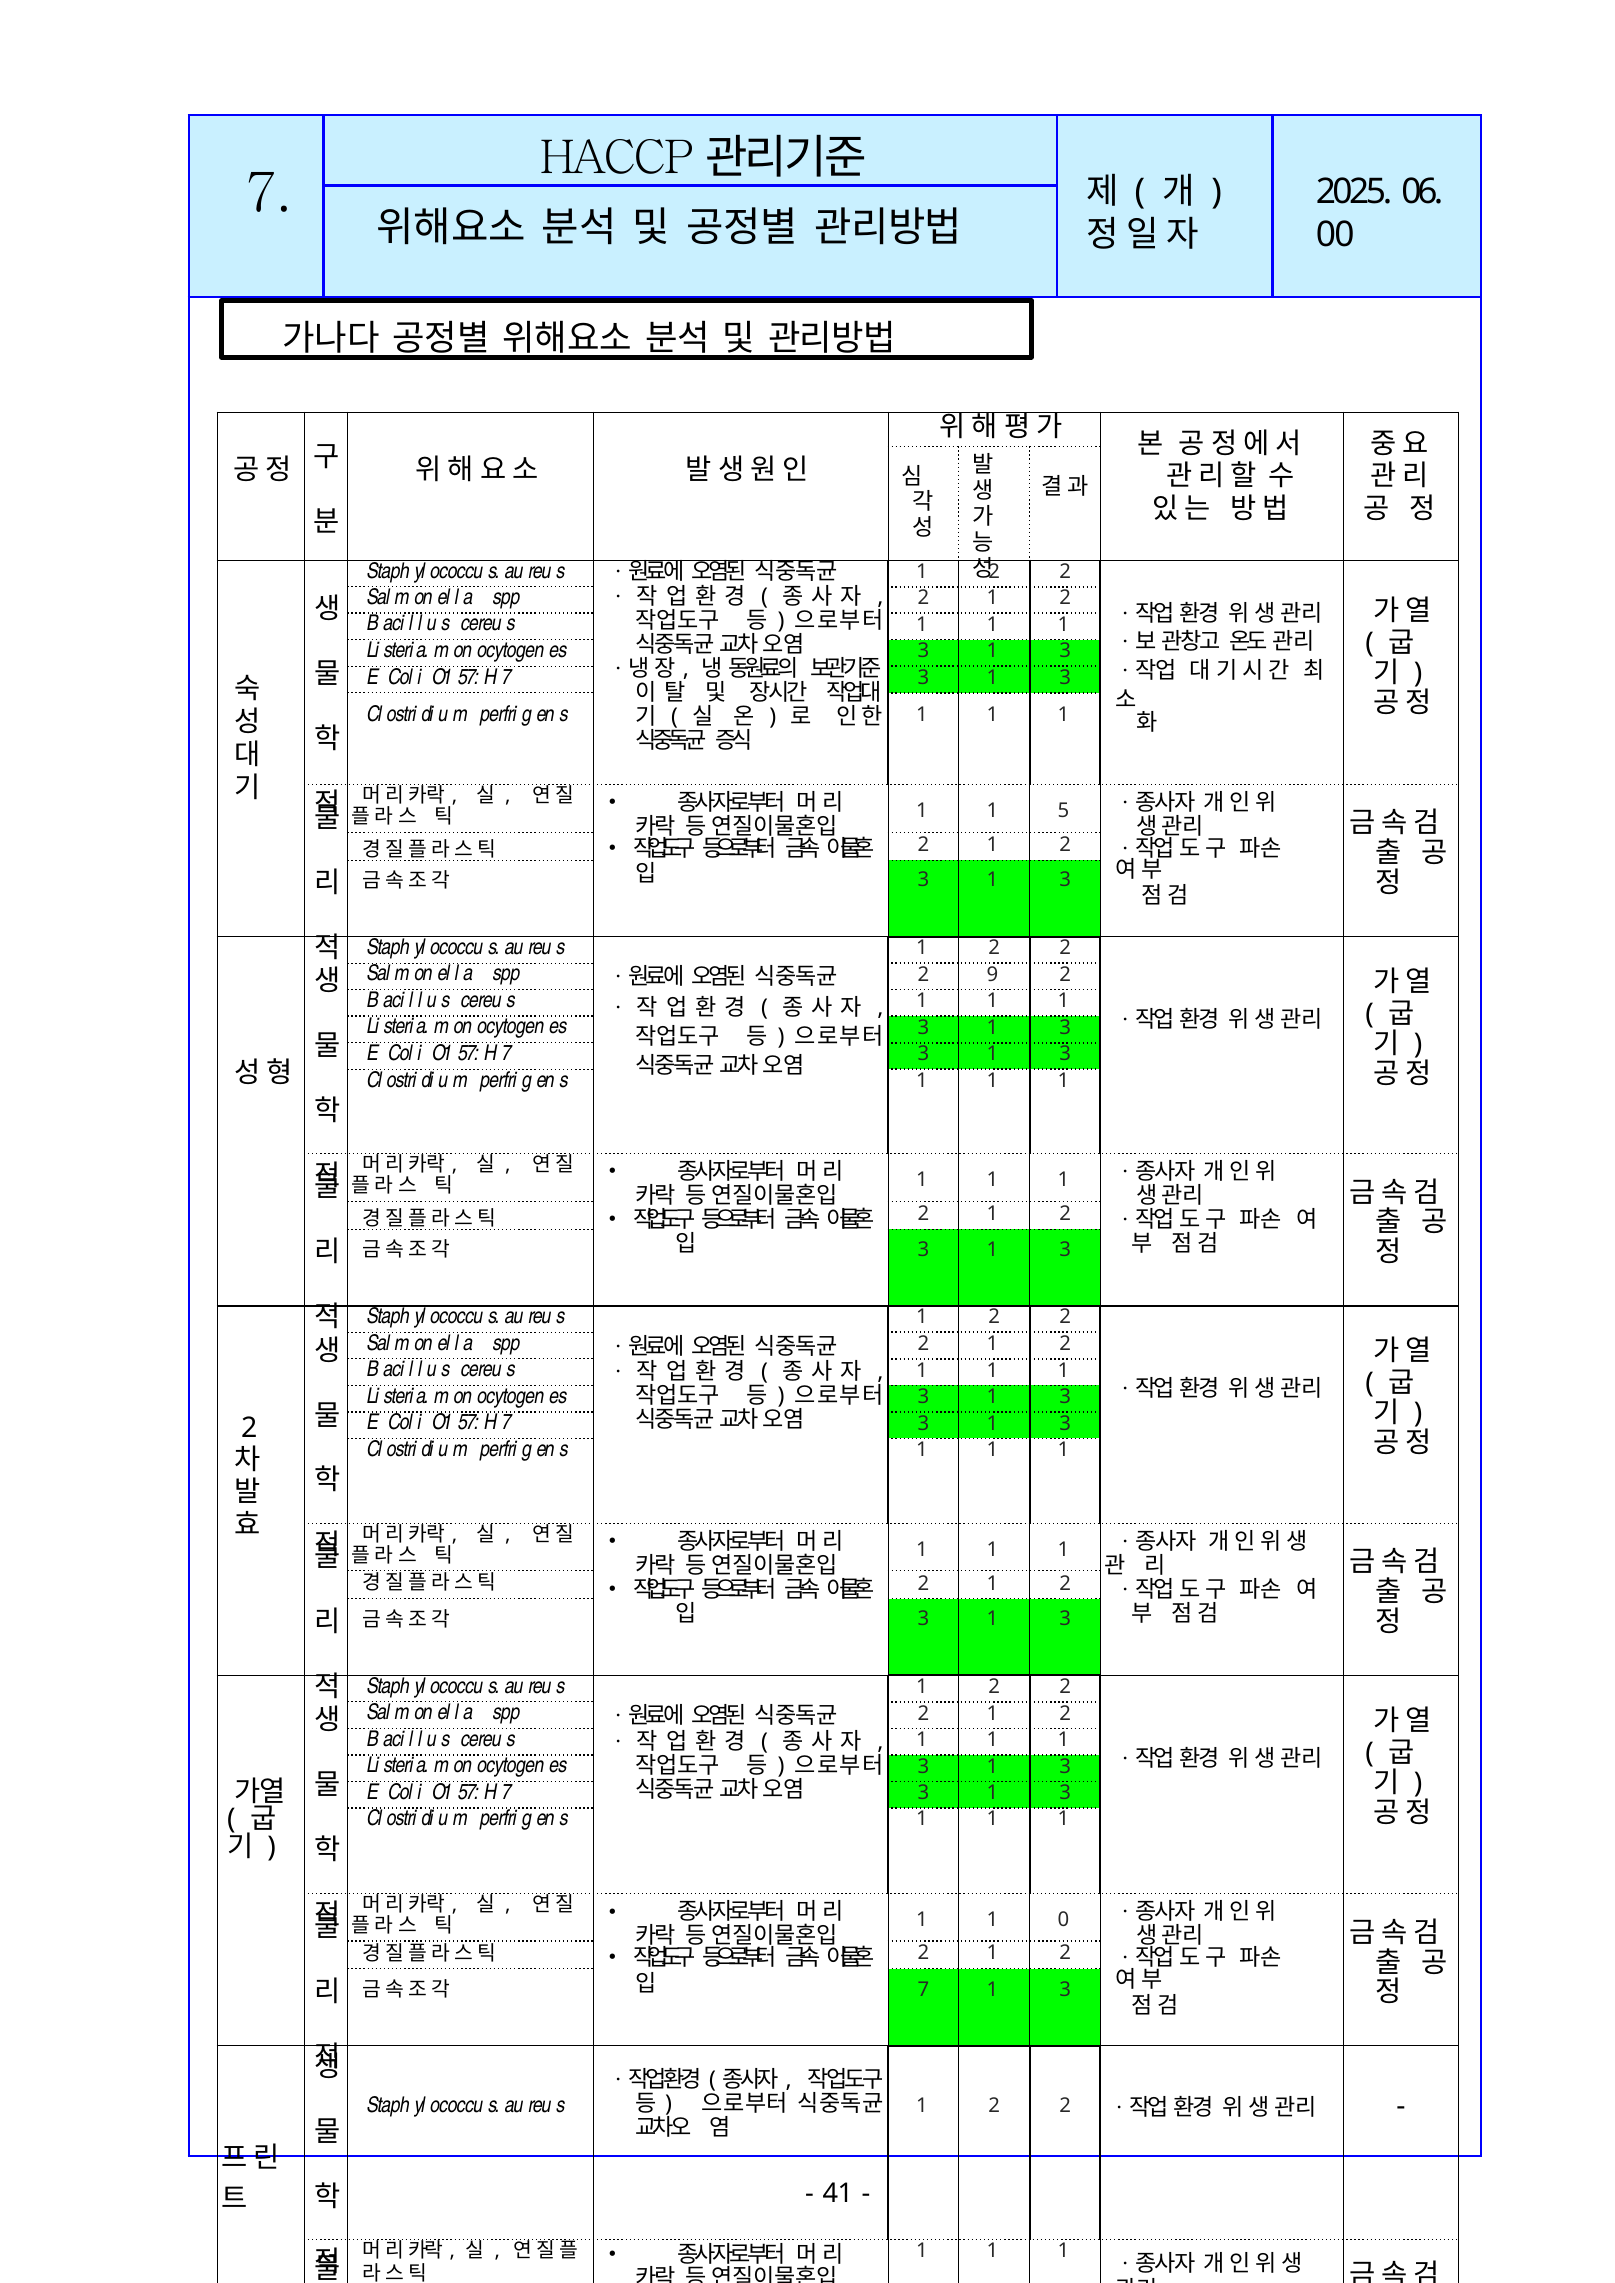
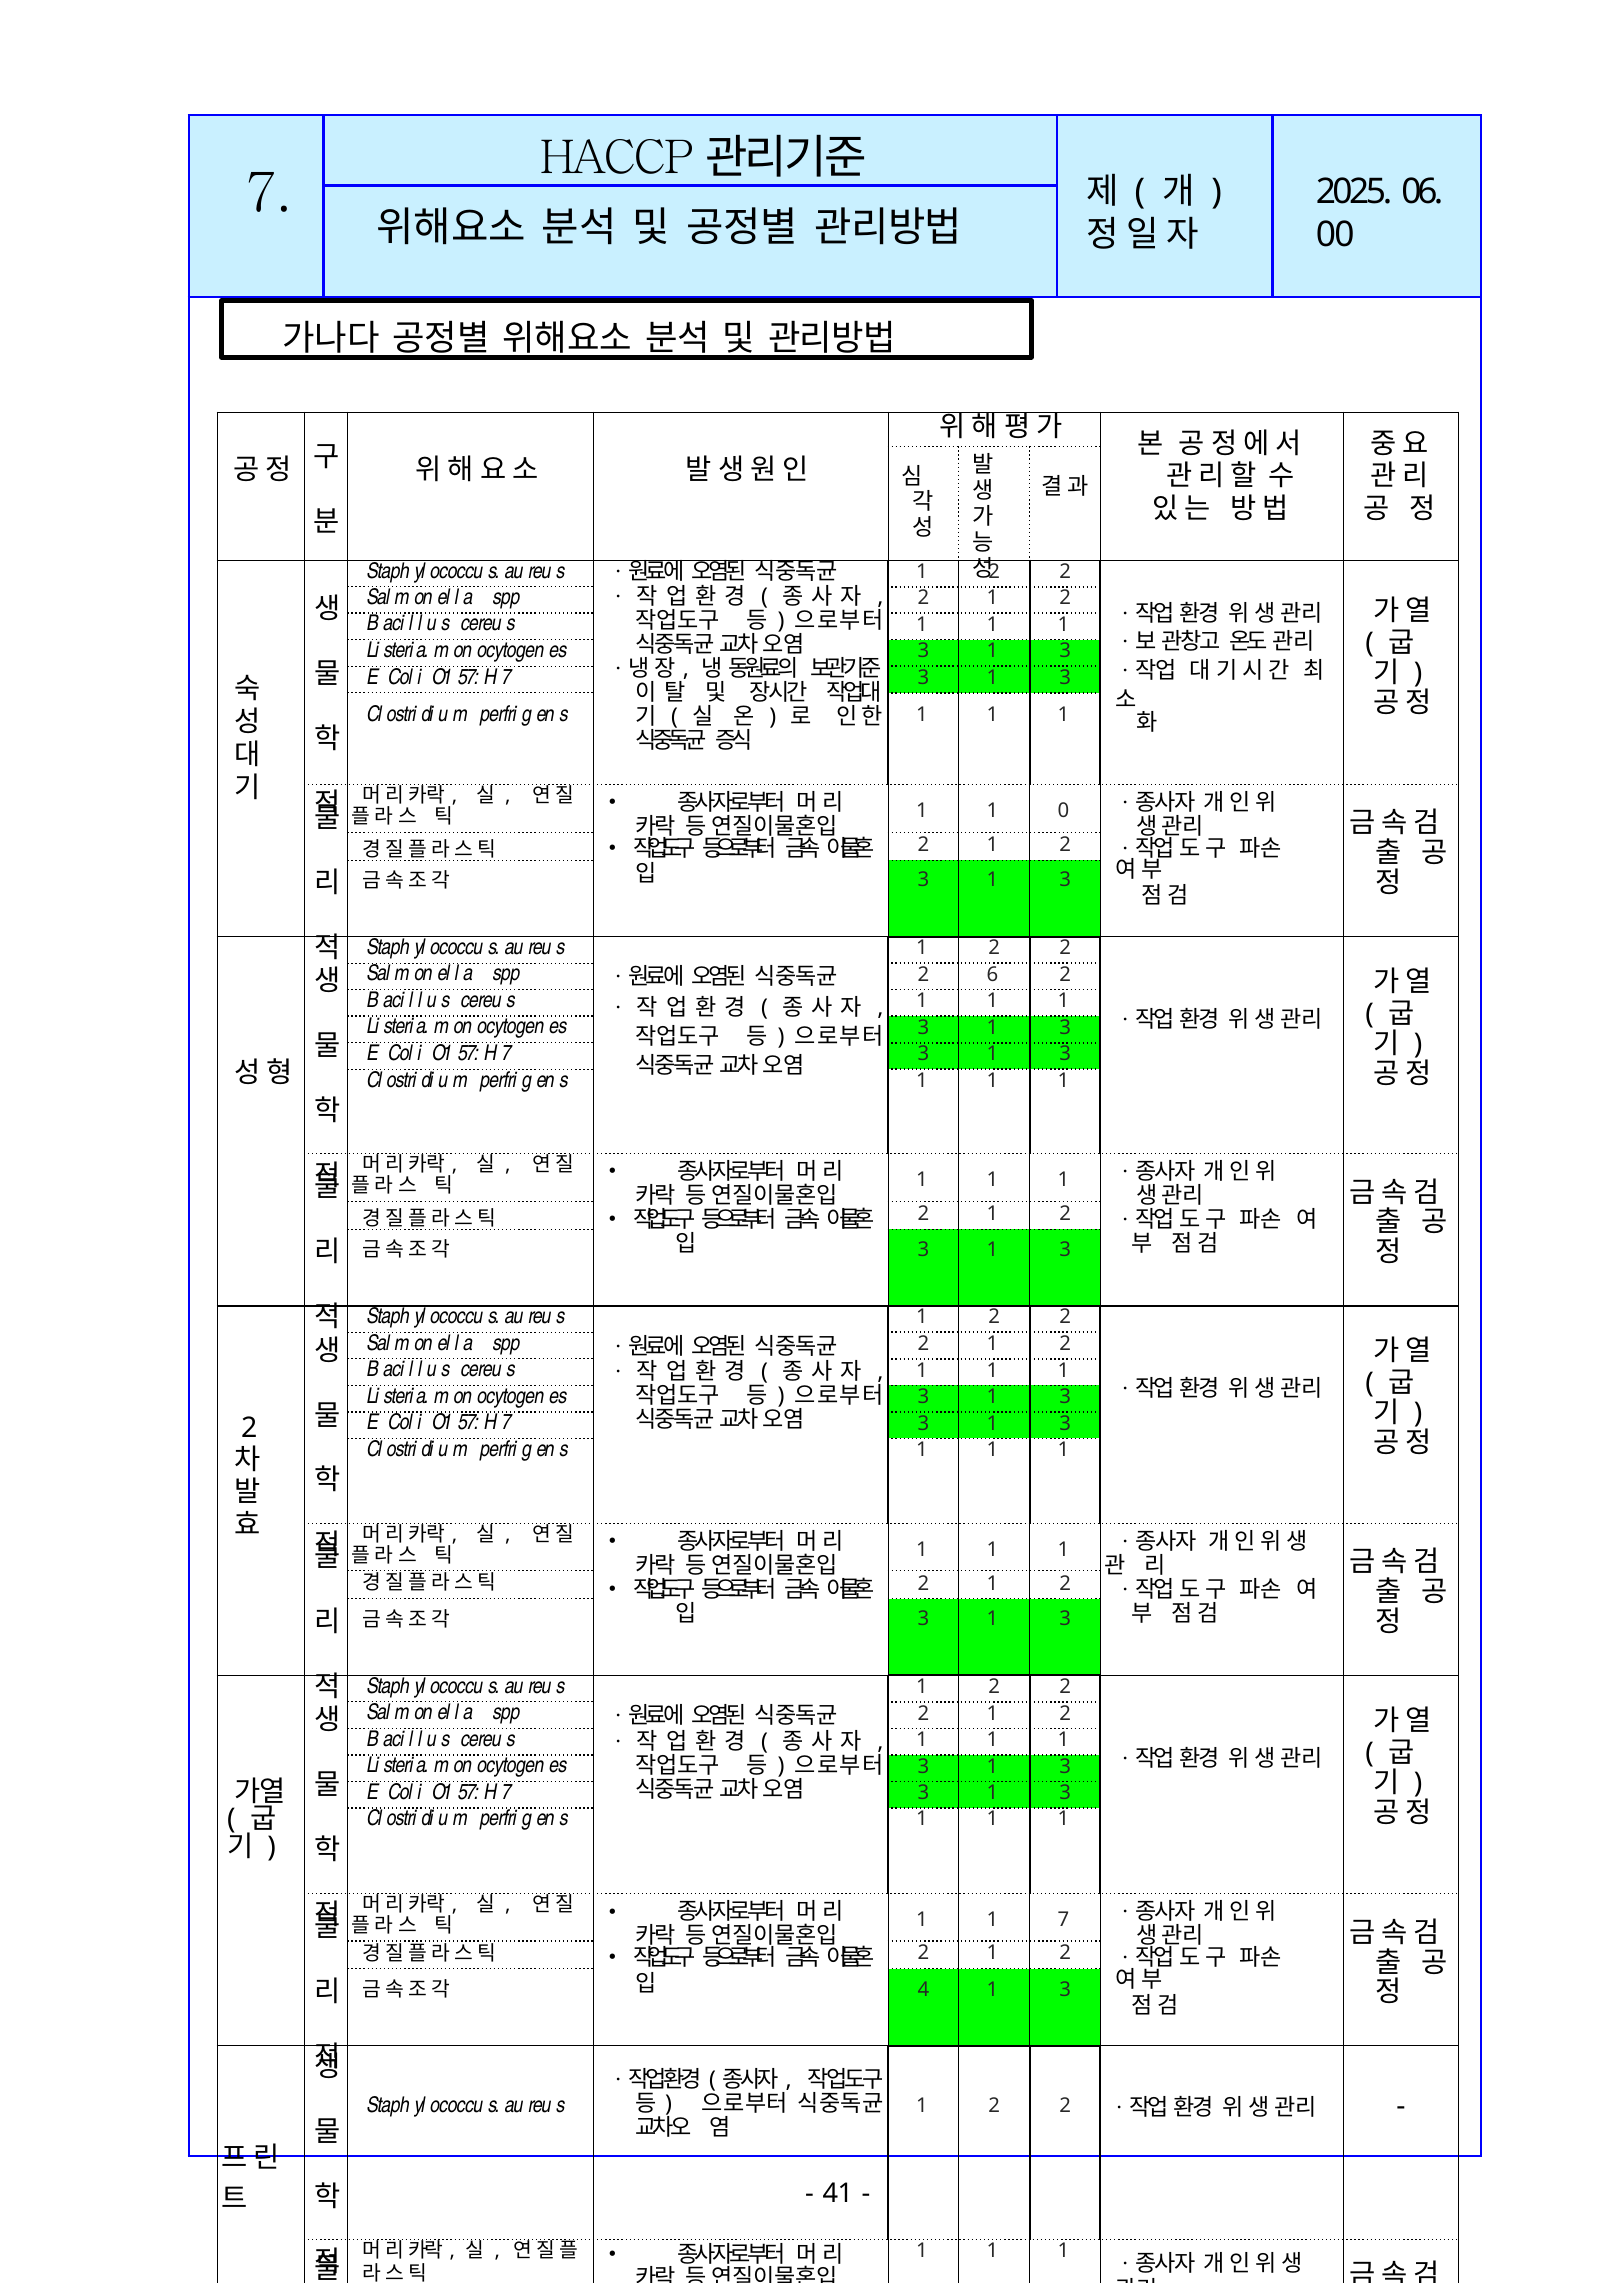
5: 5 -> 0 (1064, 810)
9: 9 -> 6 (993, 974)
1 0: 0 -> 7 (1064, 1920)
7: 7 -> 4 (924, 1989)
